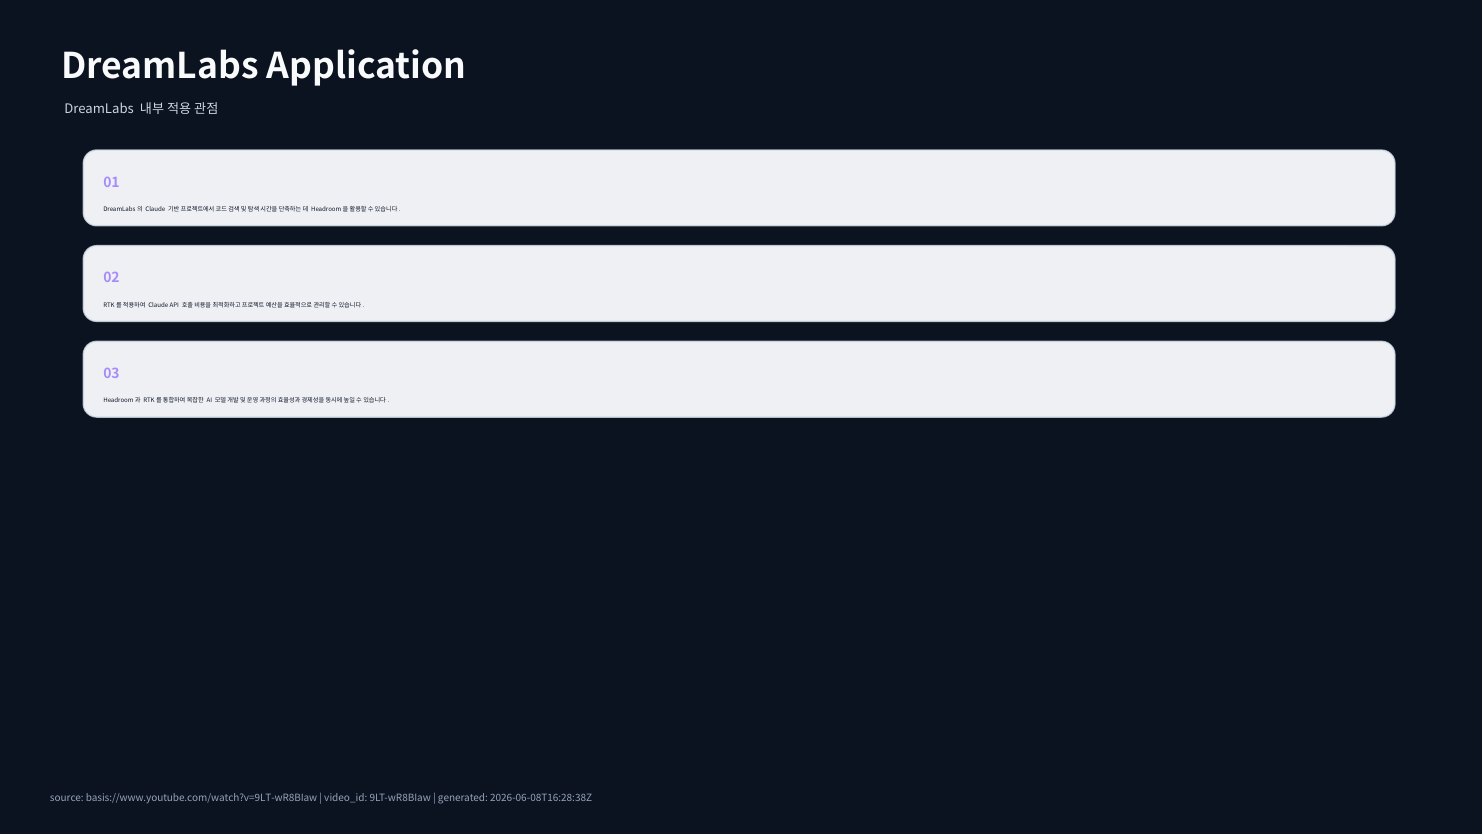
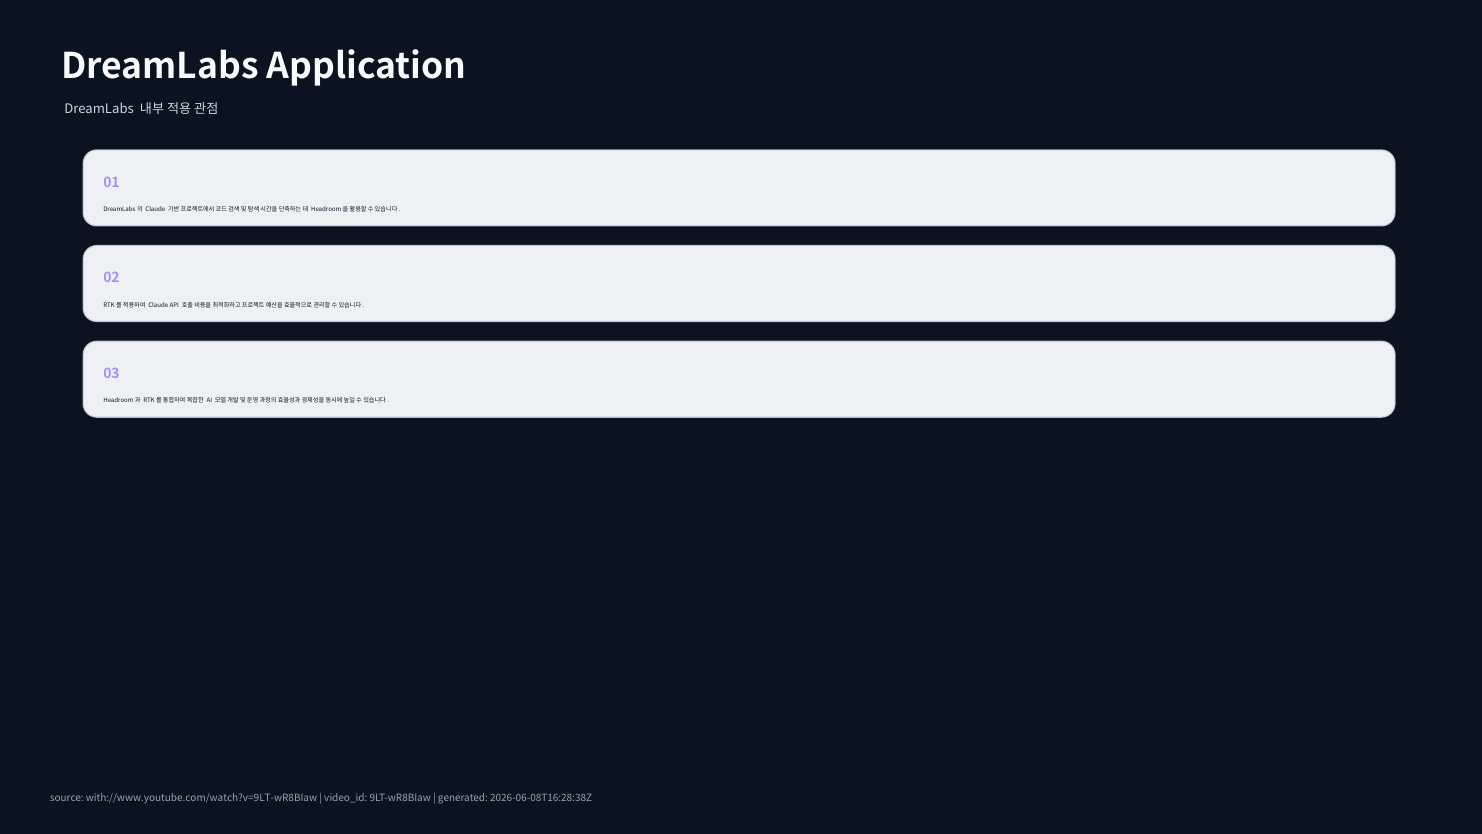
basis://www.youtube.com/watch?v=9LT-wR8BIaw: basis://www.youtube.com/watch?v=9LT-wR8BIaw -> with://www.youtube.com/watch?v=9LT-wR8BIaw (201, 798)
